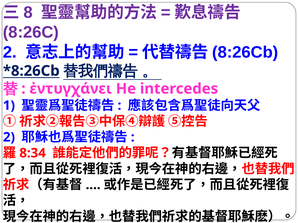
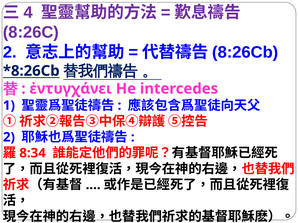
8: 8 -> 4 (28, 13)
